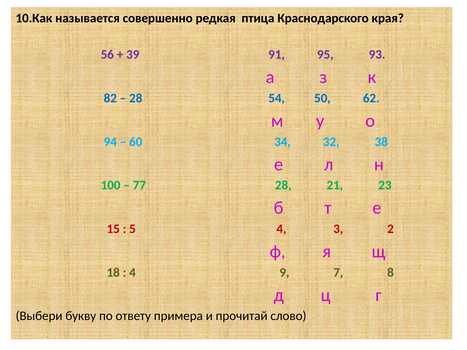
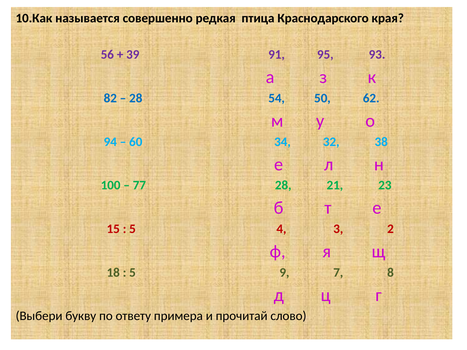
4: 4 -> 5 (133, 273)
